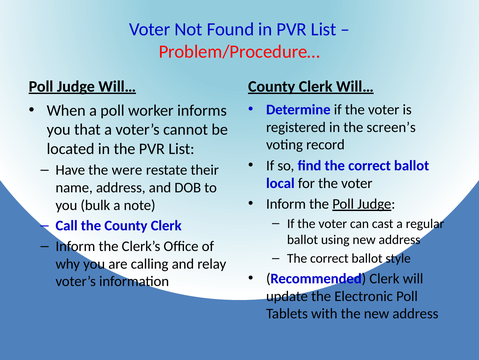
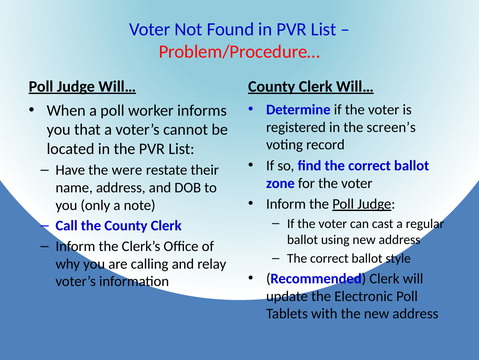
local: local -> zone (280, 183)
bulk: bulk -> only (95, 205)
